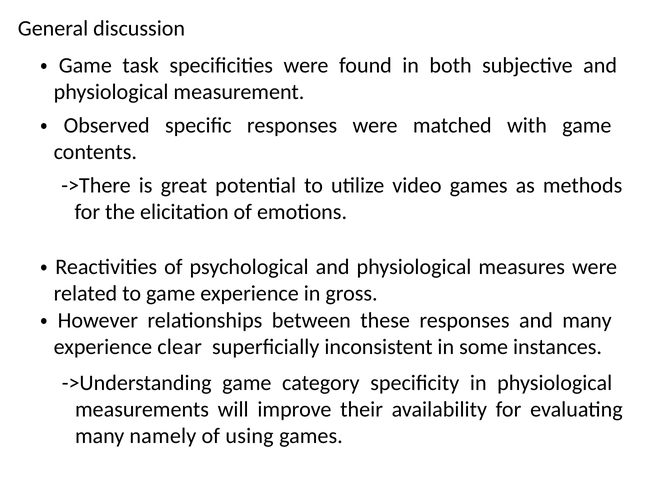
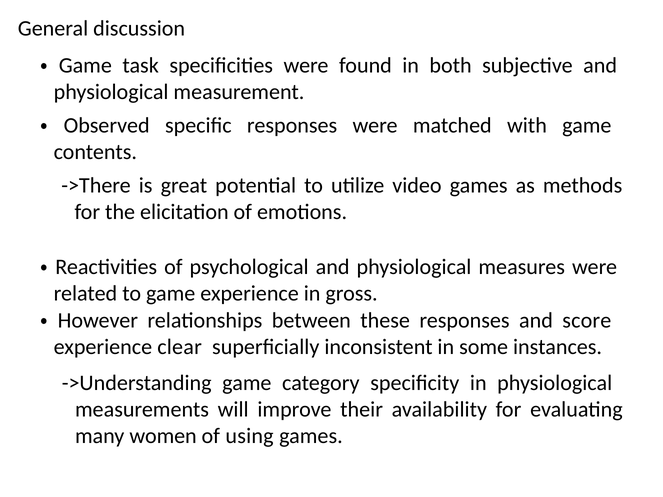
and many: many -> score (587, 321)
namely: namely -> women (163, 436)
